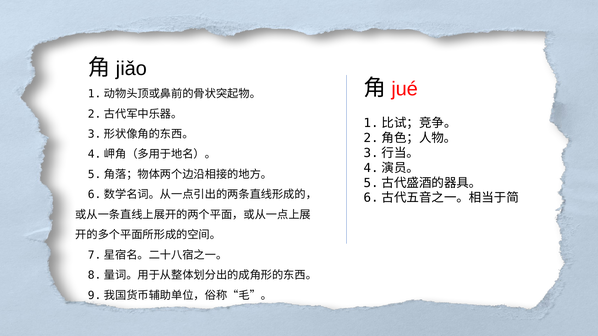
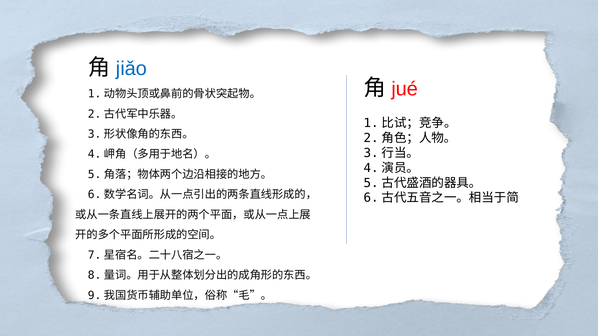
jiǎo colour: black -> blue (131, 69)
